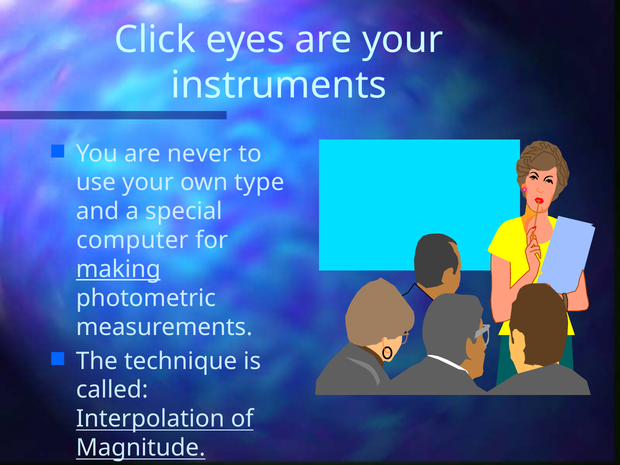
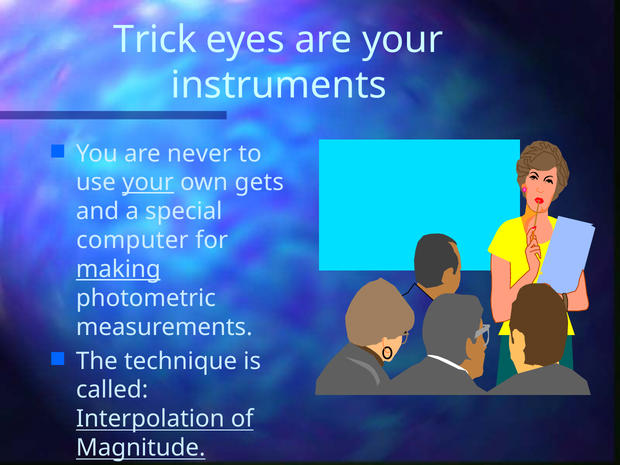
Click: Click -> Trick (155, 40)
your underline: none -> present (148, 183)
type: type -> gets (259, 183)
